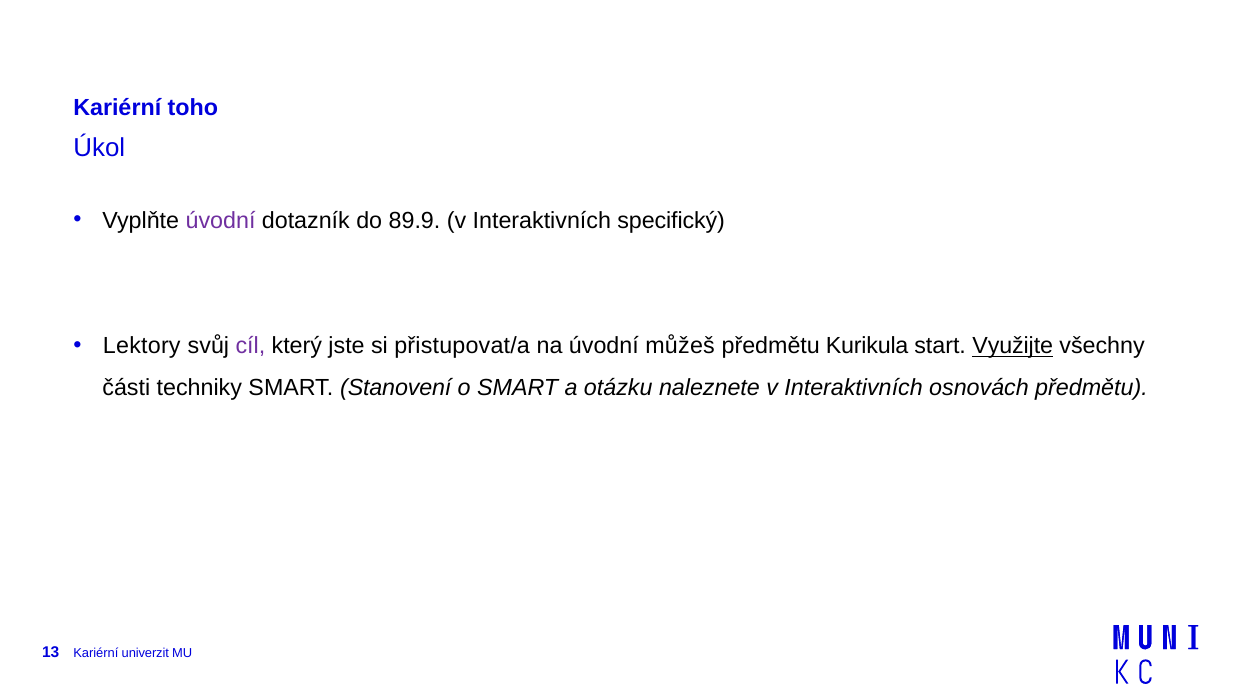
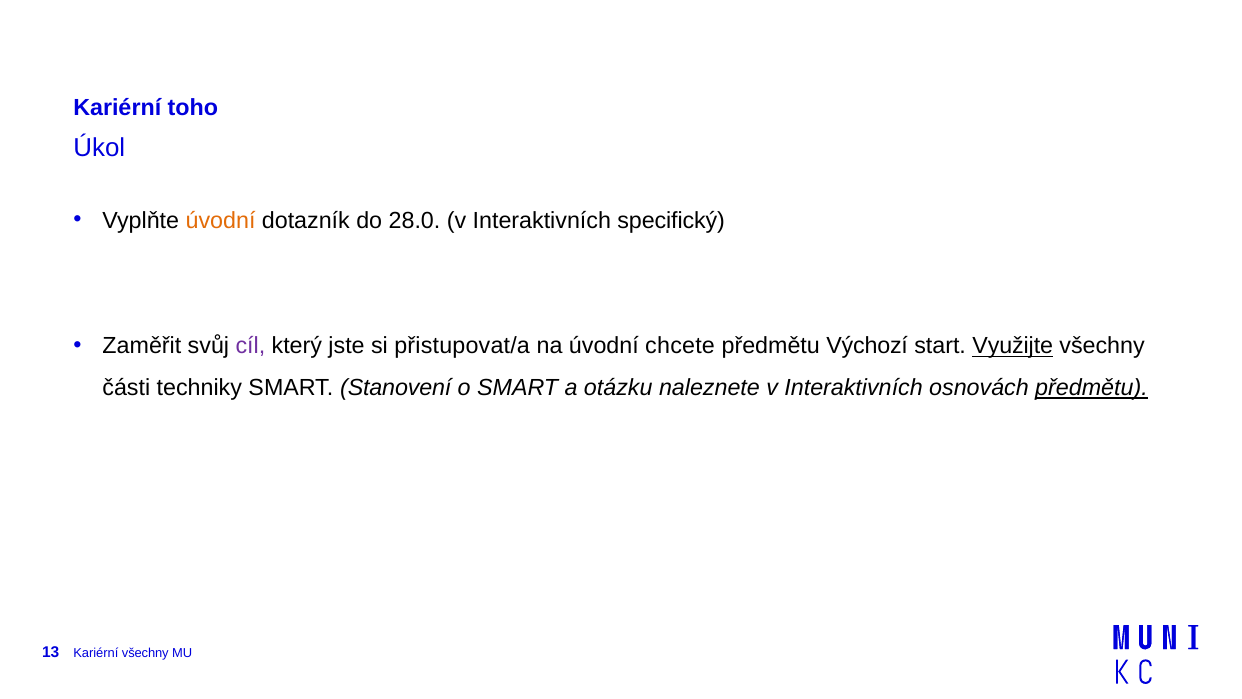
úvodní colour: purple -> orange (221, 220)
89.9: 89.9 -> 28.0 (415, 220)
Lektory: Lektory -> Zaměřit (142, 346)
můžeš: můžeš -> chcete (680, 346)
Kurikula: Kurikula -> Výchozí (867, 346)
předmětu underline: none -> present (1092, 388)
Kariérní univerzit: univerzit -> všechny (145, 653)
